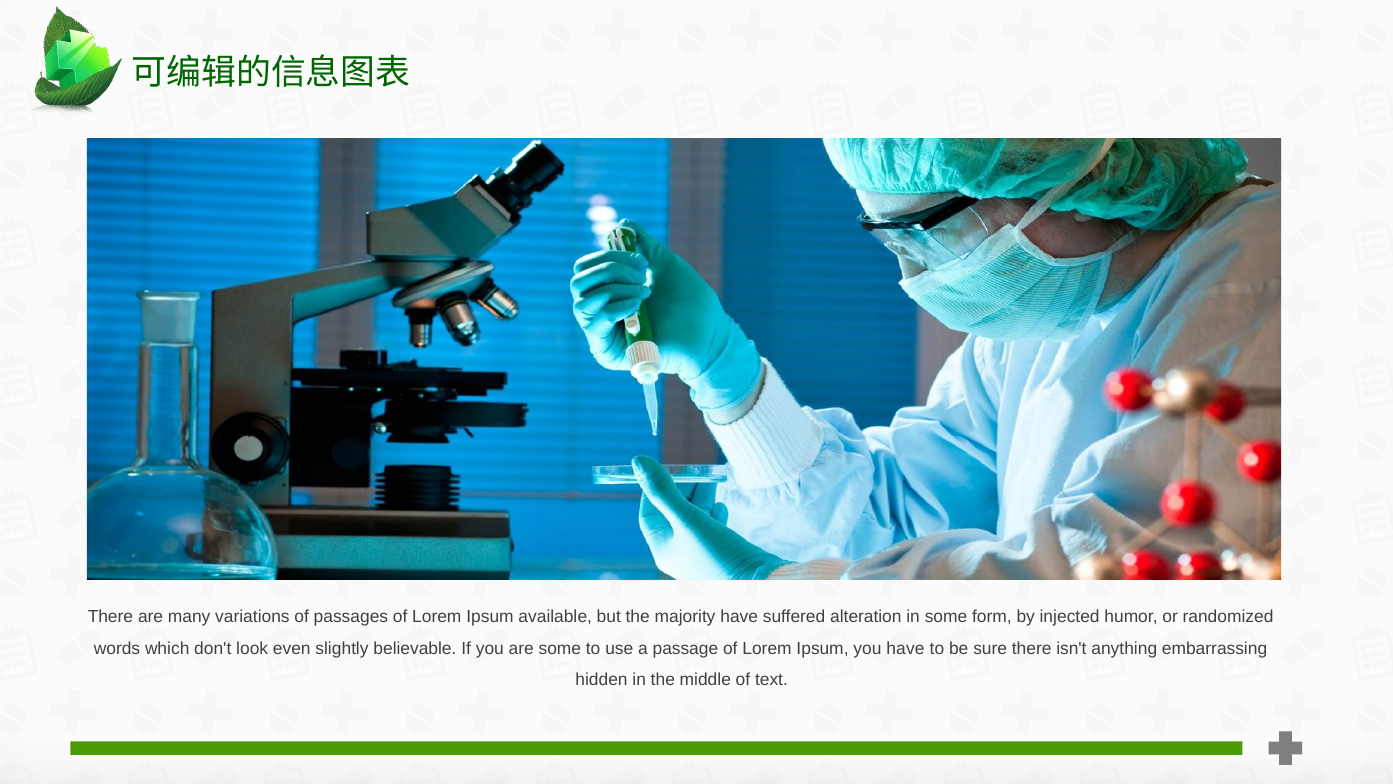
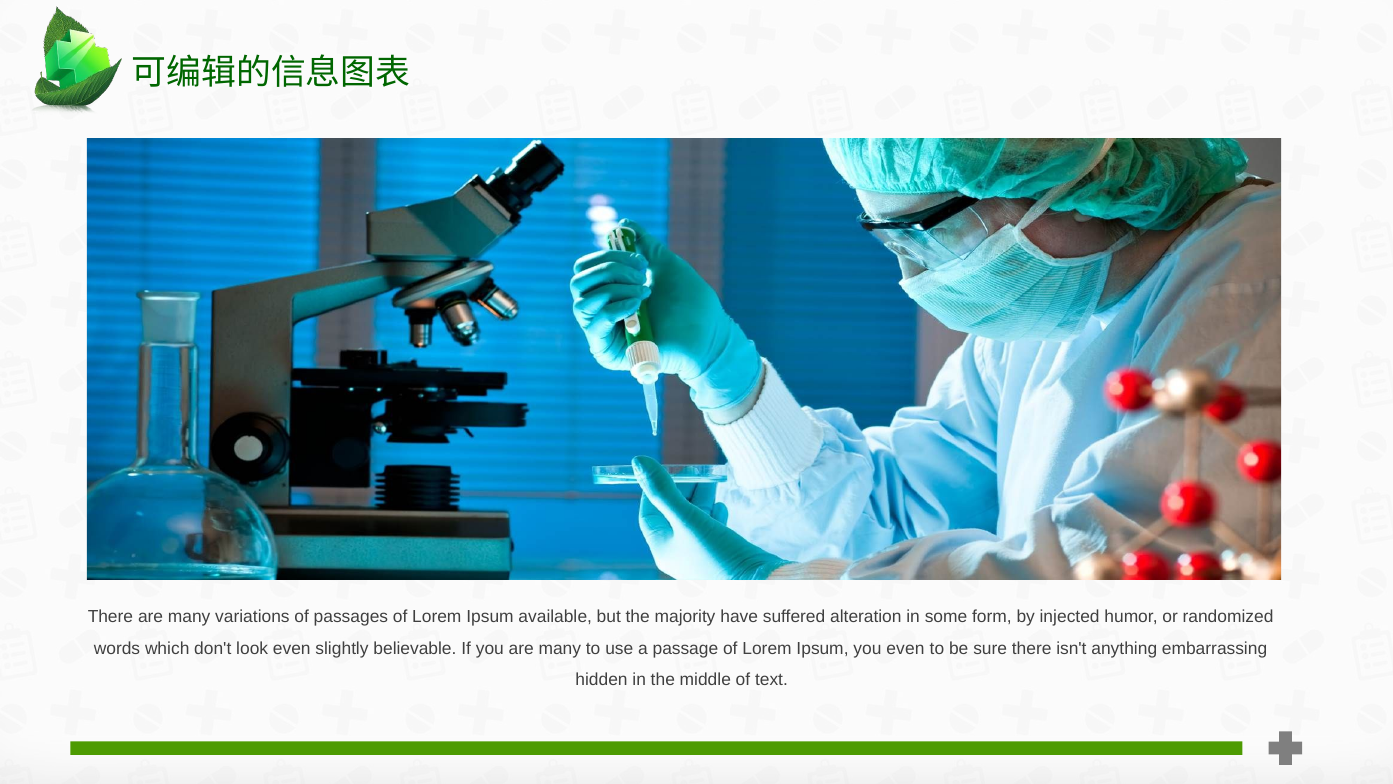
you are some: some -> many (560, 648)
you have: have -> even (906, 648)
